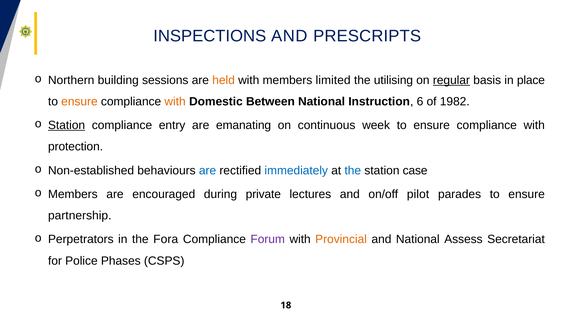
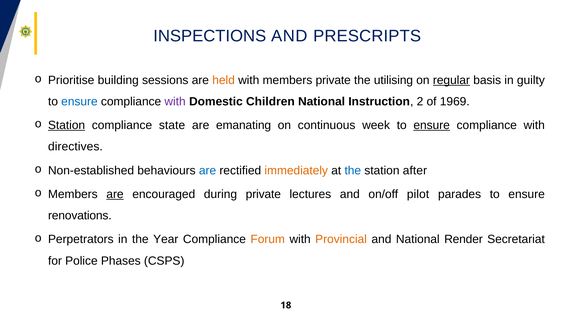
Northern: Northern -> Prioritise (71, 80)
members limited: limited -> private (333, 80)
place: place -> guilty (531, 80)
ensure colour: orange -> blue (79, 102)
with colour: orange -> purple (175, 102)
Between: Between -> Children (270, 102)
6: 6 -> 2 (420, 102)
1982: 1982 -> 1969 (455, 102)
entry: entry -> state (172, 125)
ensure underline: none -> present (432, 125)
protection: protection -> directives (75, 147)
immediately colour: blue -> orange (296, 171)
case: case -> after (415, 171)
are underline: none -> present (115, 194)
partnership: partnership -> renovations (80, 216)
Fora: Fora -> Year (166, 240)
Forum colour: purple -> orange (268, 240)
Assess: Assess -> Render (463, 240)
